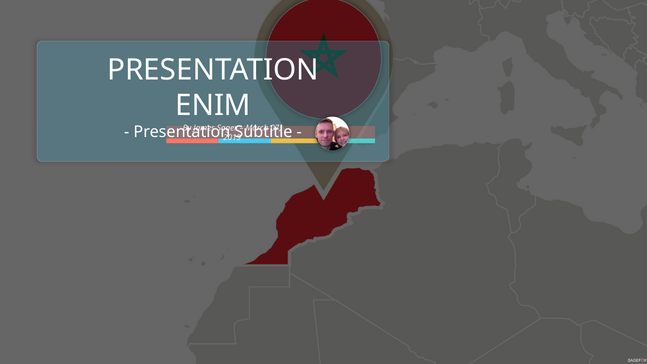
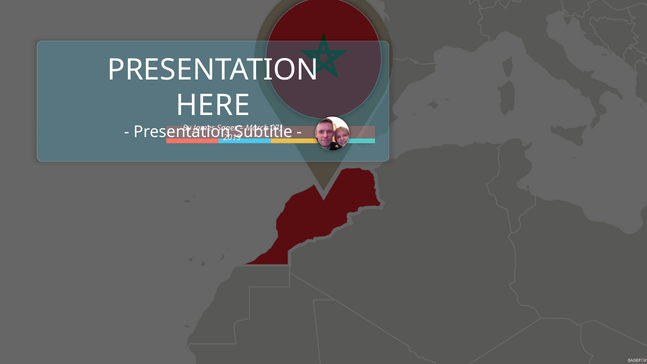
ENIM: ENIM -> HERE (213, 106)
